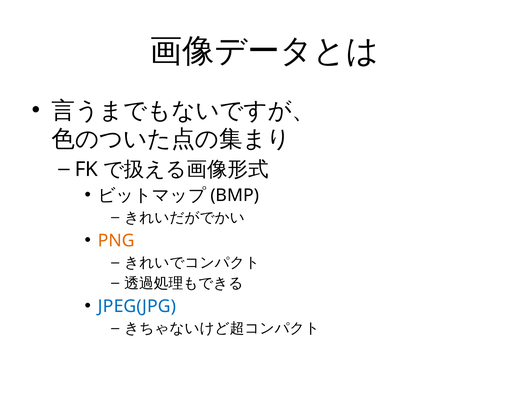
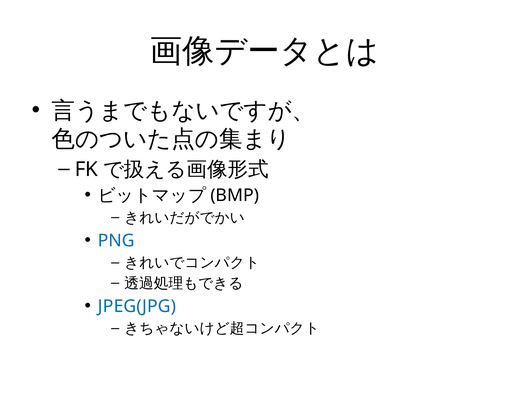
PNG colour: orange -> blue (116, 241)
